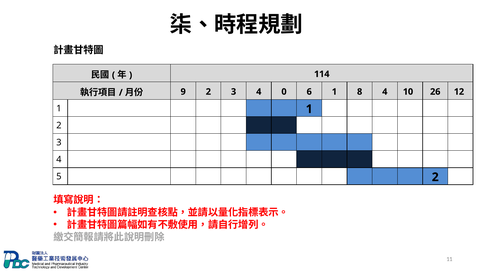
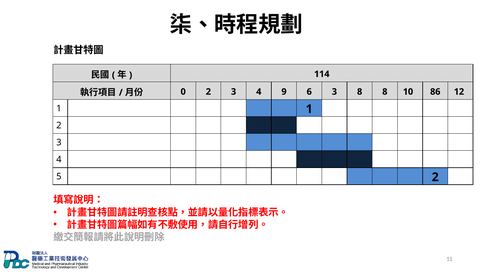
9: 9 -> 0 (183, 92)
0: 0 -> 9 (284, 92)
6 1: 1 -> 3 (334, 92)
8 4: 4 -> 8 (385, 92)
26: 26 -> 86 (435, 92)
